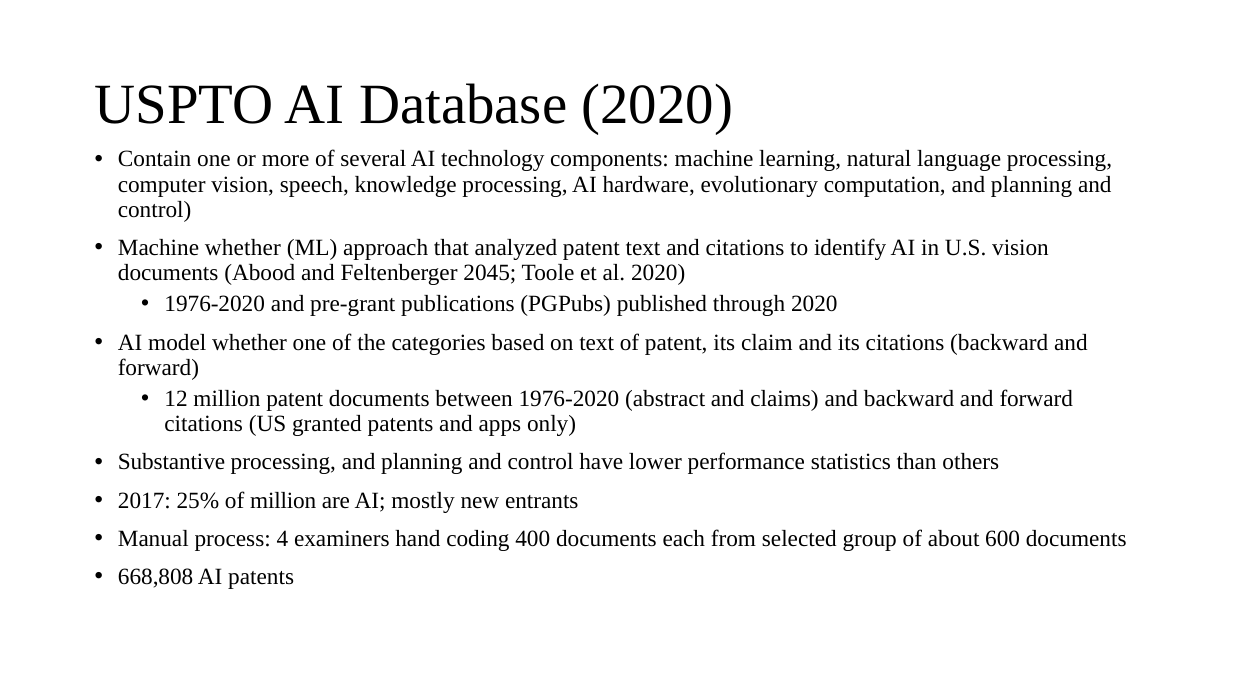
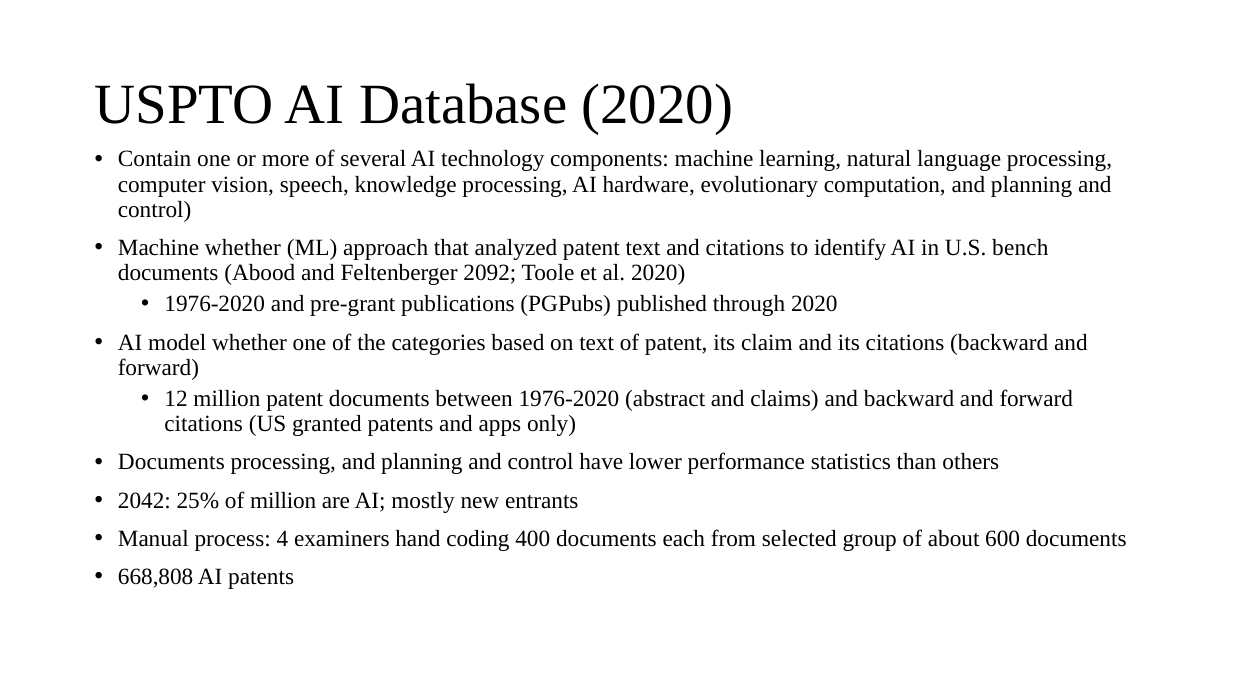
U.S vision: vision -> bench (1020, 248)
2045: 2045 -> 2092 (490, 273)
Substantive: Substantive -> Documents (171, 462)
2017: 2017 -> 2042 (144, 500)
